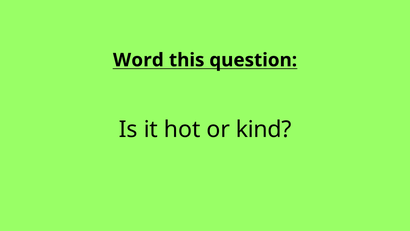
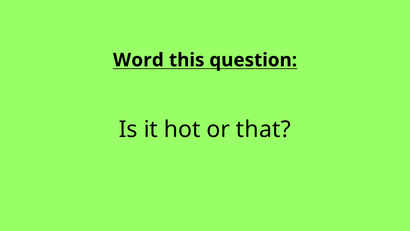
kind: kind -> that (263, 129)
